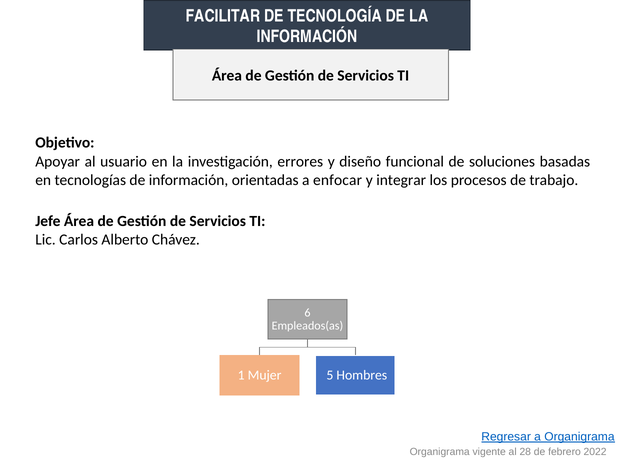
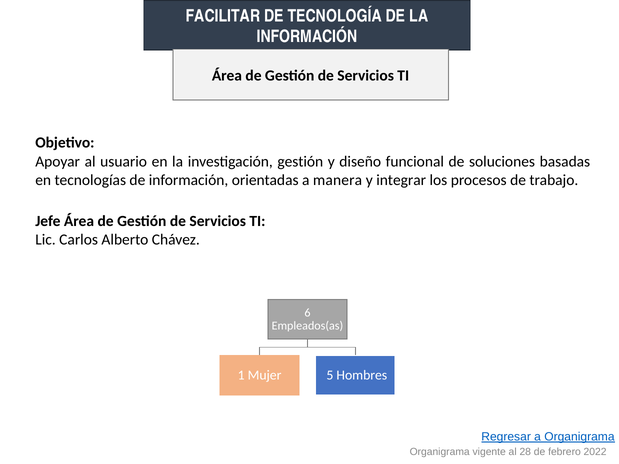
investigación errores: errores -> gestión (300, 162)
enfocar: enfocar -> manera (338, 180)
